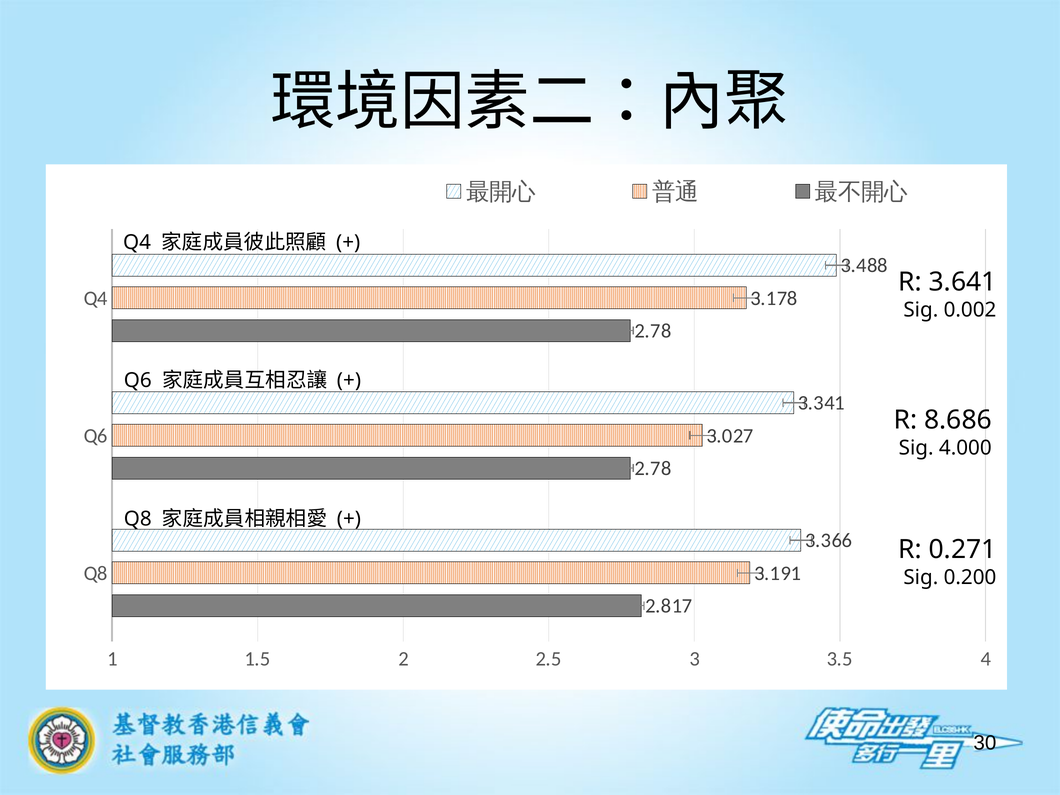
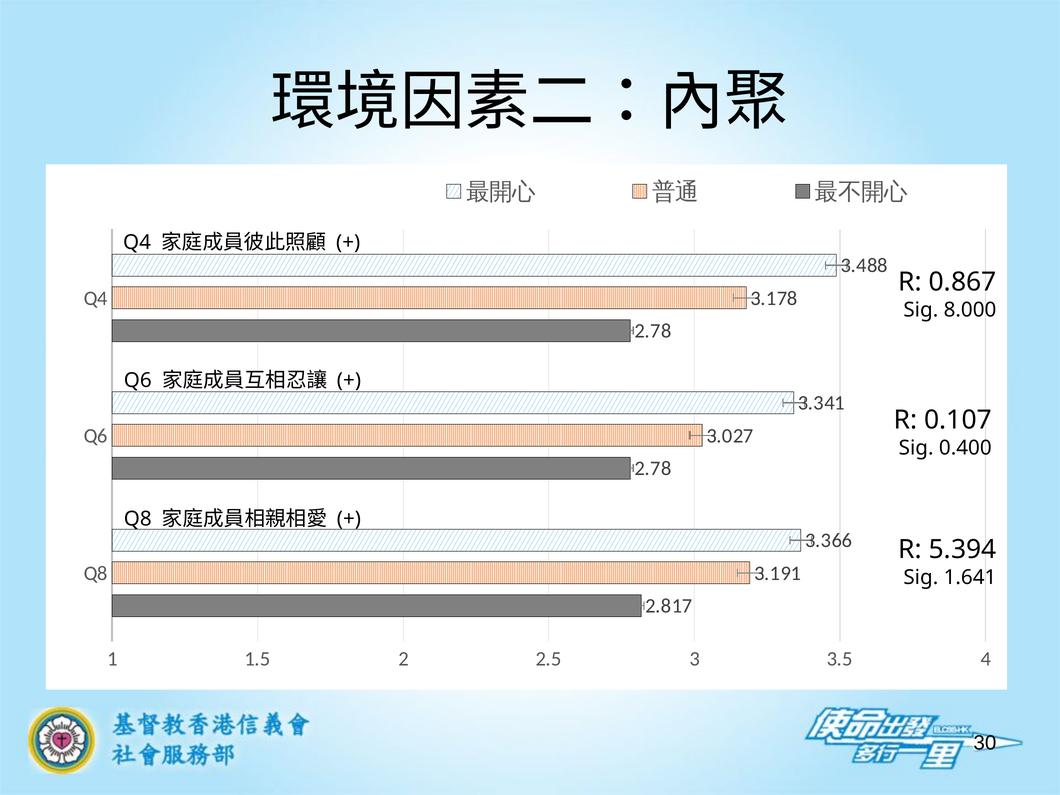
3.641: 3.641 -> 0.867 (963, 282)
0.002: 0.002 -> 8.000 (970, 310)
8.686: 8.686 -> 0.107 (958, 420)
4.000: 4.000 -> 0.400 (965, 448)
0.271: 0.271 -> 5.394 (963, 550)
0.200: 0.200 -> 1.641 (970, 578)
